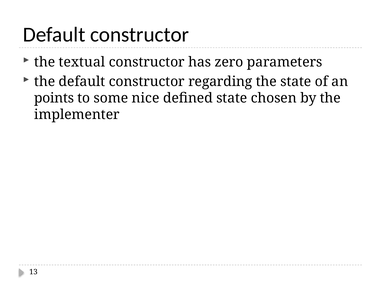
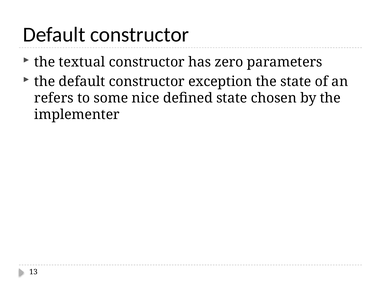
regarding: regarding -> exception (220, 82)
points: points -> refers (54, 98)
